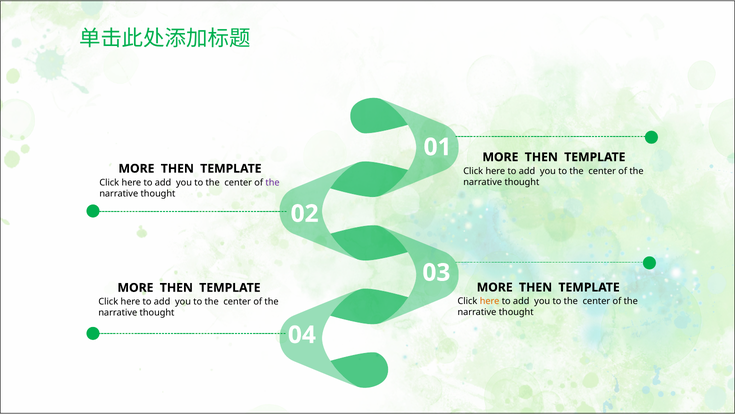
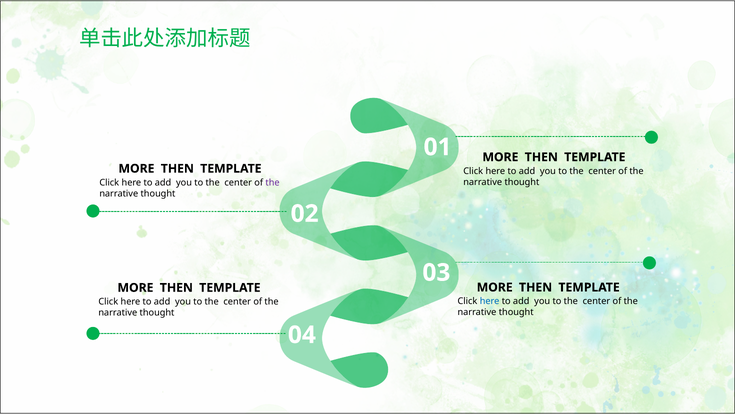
here colour: orange -> blue (490, 301)
